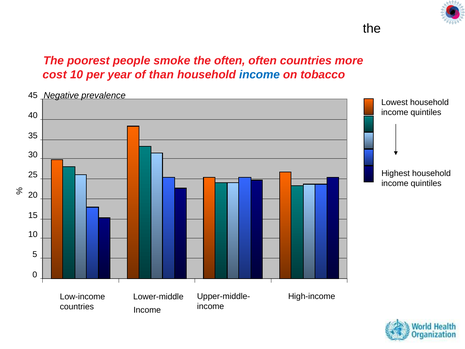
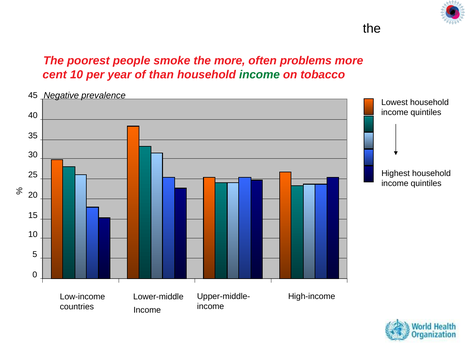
the often: often -> more (230, 61)
often countries: countries -> problems (306, 61)
cost: cost -> cent (55, 74)
income colour: blue -> green (259, 74)
